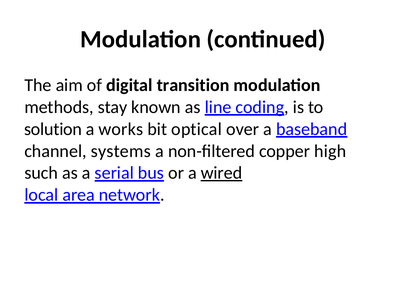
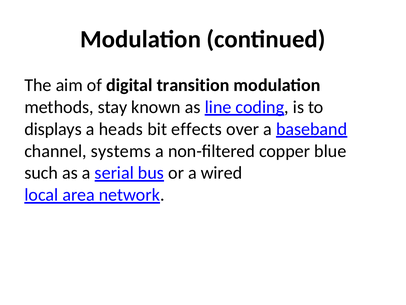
solution: solution -> displays (53, 129)
works: works -> heads (121, 129)
optical: optical -> effects (197, 129)
high: high -> blue (330, 151)
wired underline: present -> none (222, 173)
